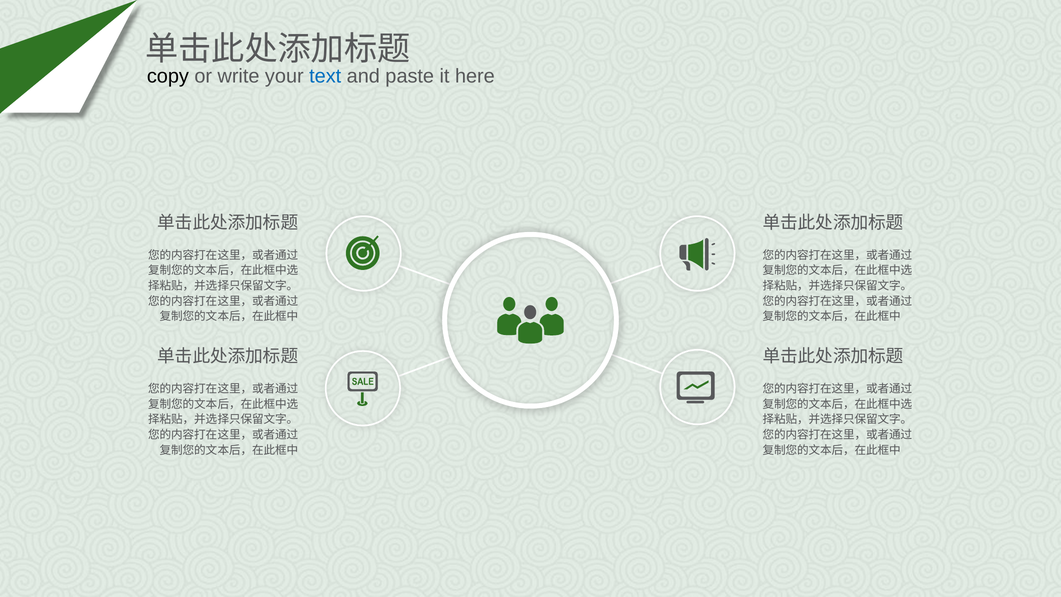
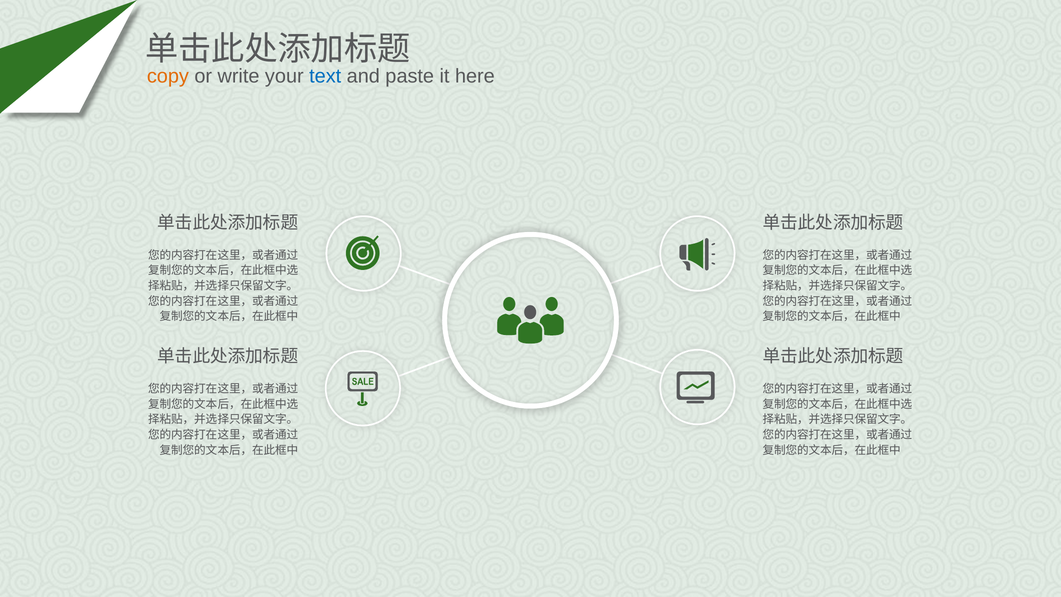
copy colour: black -> orange (168, 76)
